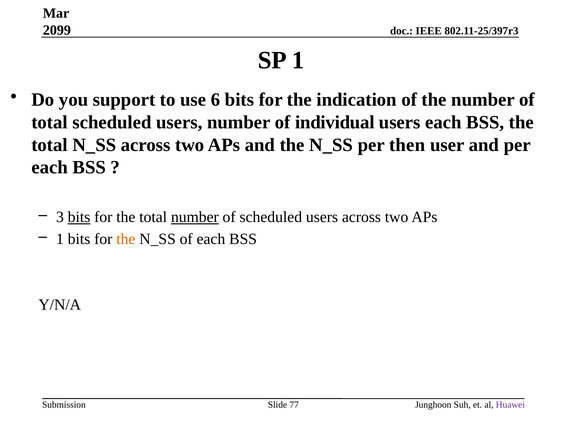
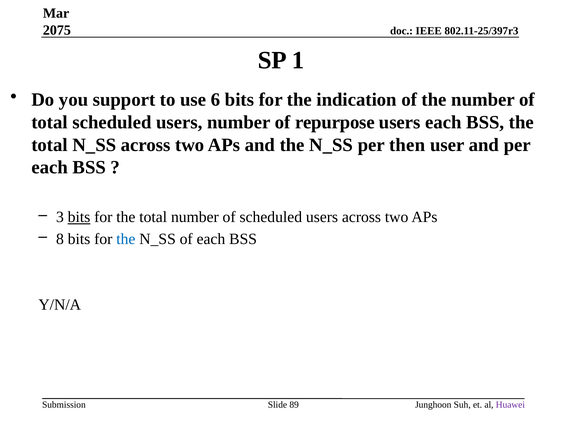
2099: 2099 -> 2075 (57, 30)
individual: individual -> repurpose (335, 122)
number underline: present -> none (195, 217)
1: 1 -> 8 (60, 239)
the colour: orange -> blue (126, 239)
77: 77 -> 89 (294, 404)
